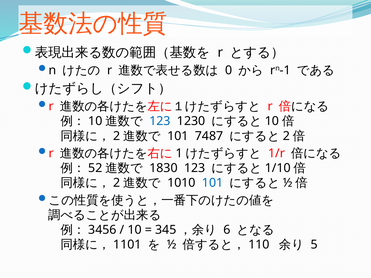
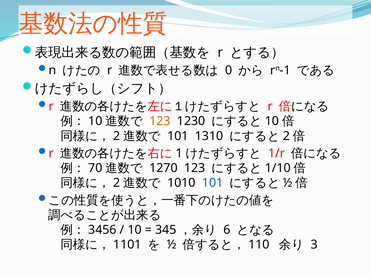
123 colour: blue -> orange (160, 121)
7487: 7487 -> 1310 (209, 136)
52: 52 -> 70 (95, 168)
1830: 1830 -> 1270 (163, 168)
5: 5 -> 3 (314, 245)
